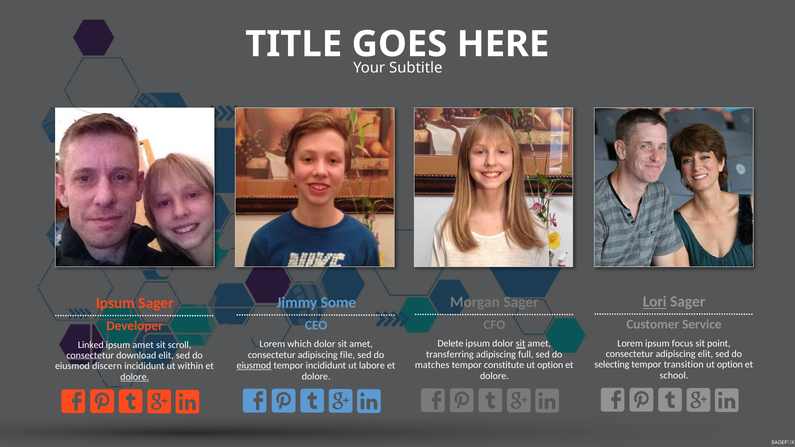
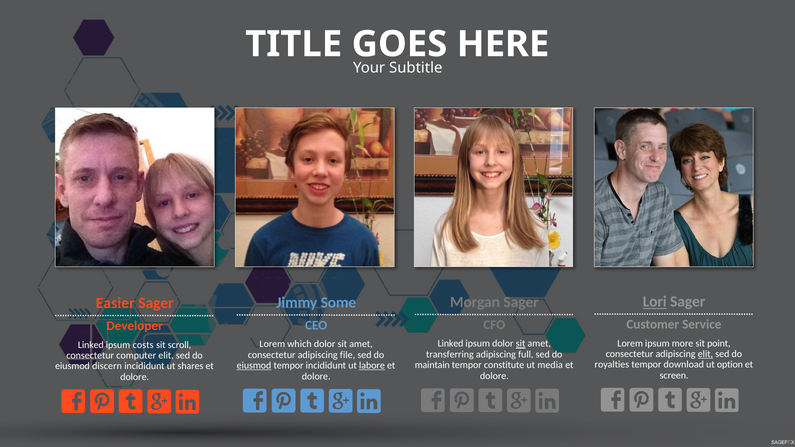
Ipsum: Ipsum -> Easier (115, 303)
focus: focus -> more (683, 343)
Delete: Delete -> Linked (451, 344)
ipsum amet: amet -> costs (143, 345)
elit underline: none -> present (705, 354)
download: download -> computer (136, 356)
selecting: selecting -> royalties (612, 365)
transition: transition -> download (684, 365)
matches: matches -> maintain (432, 365)
option: option -> media (550, 365)
labore underline: none -> present (372, 366)
within: within -> shares (191, 366)
school: school -> screen (674, 376)
dolore underline: present -> none (135, 377)
